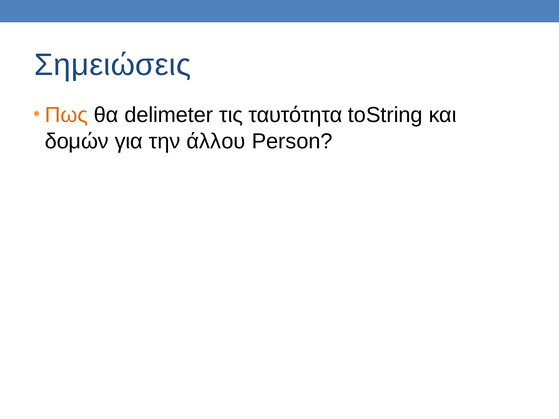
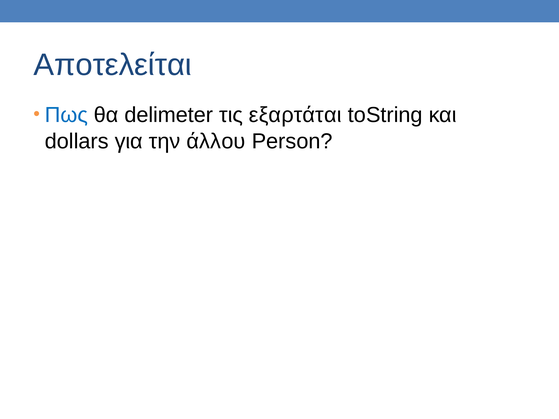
Σημειώσεις: Σημειώσεις -> Αποτελείται (113, 65)
Πως colour: orange -> blue (66, 115)
ταυτότητα: ταυτότητα -> εξαρτάται (295, 115)
δομών: δομών -> dollars (77, 141)
